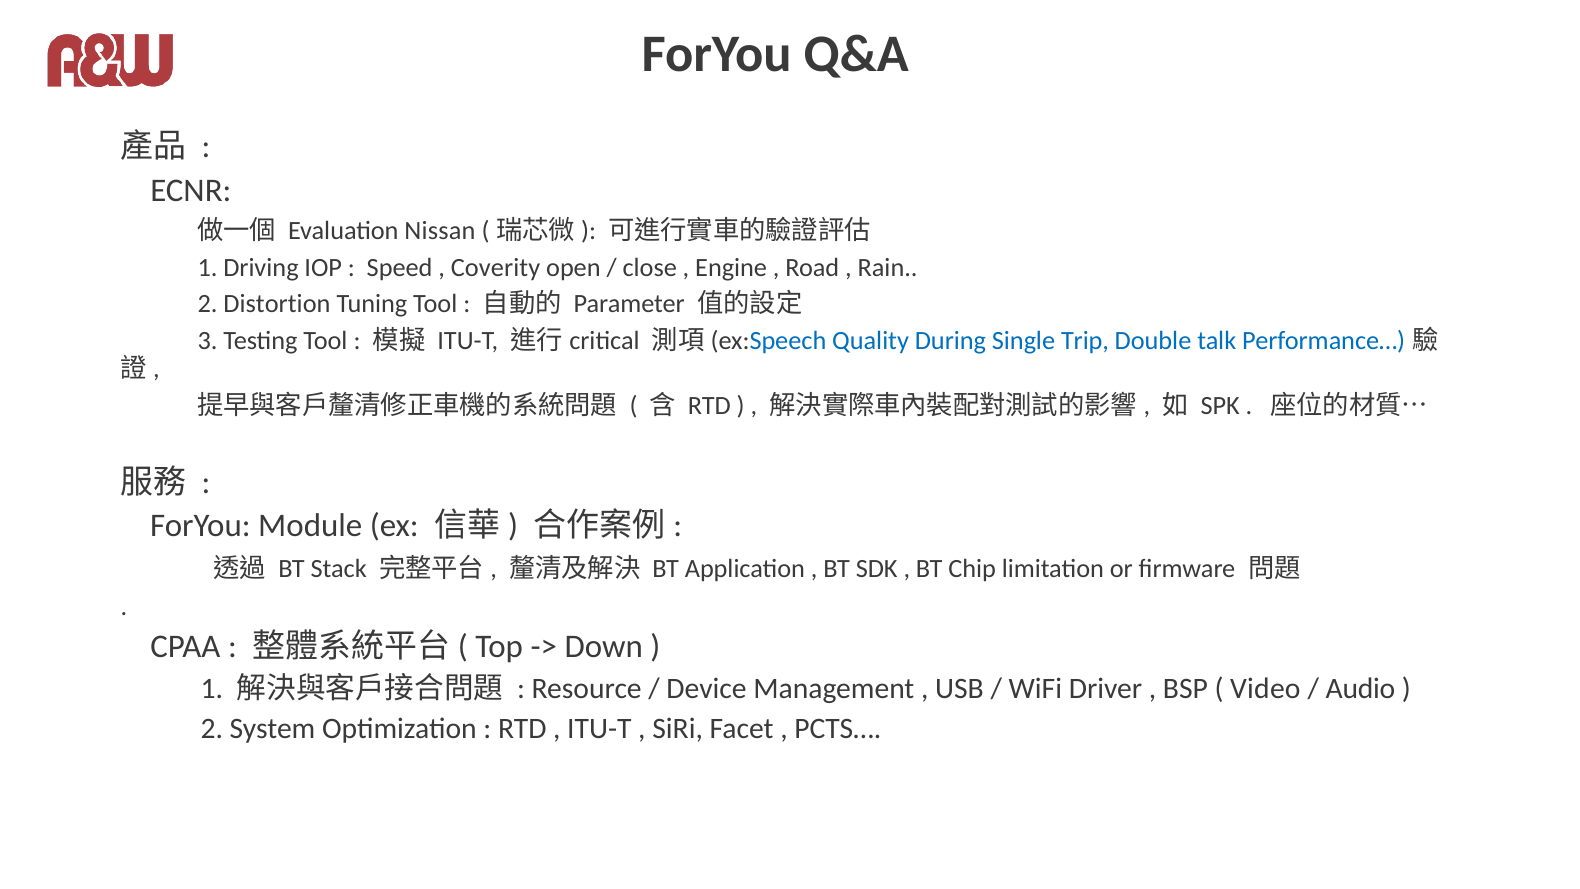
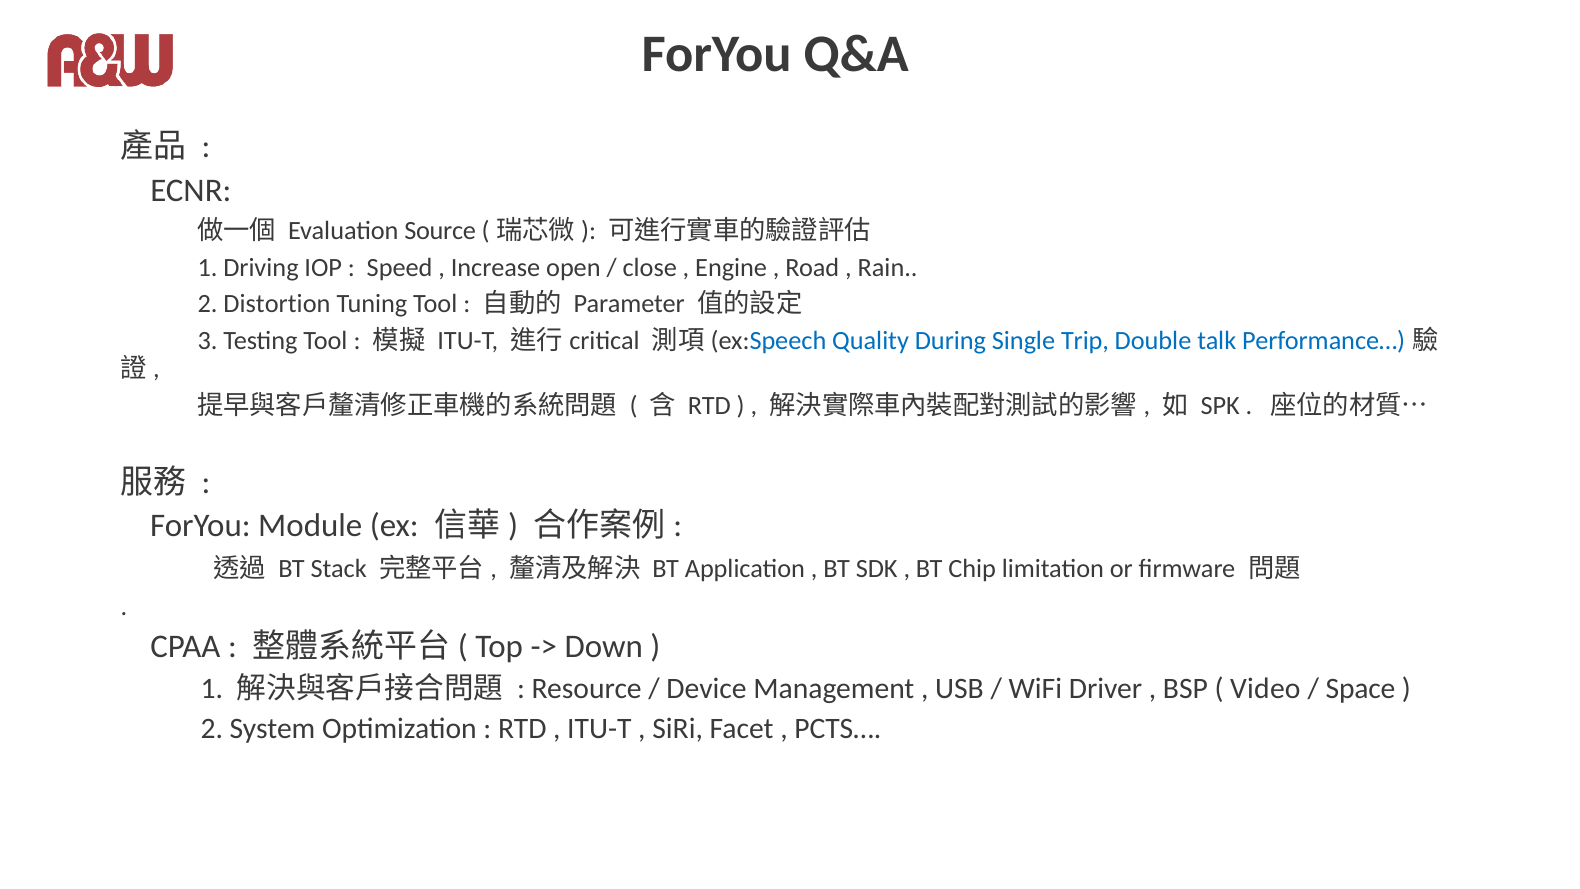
Nissan: Nissan -> Source (440, 231)
Coverity: Coverity -> Increase (496, 267)
Audio: Audio -> Space (1360, 689)
